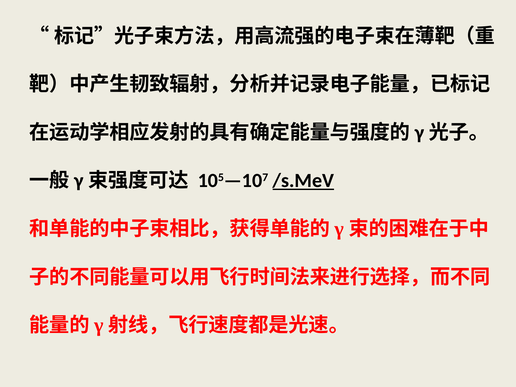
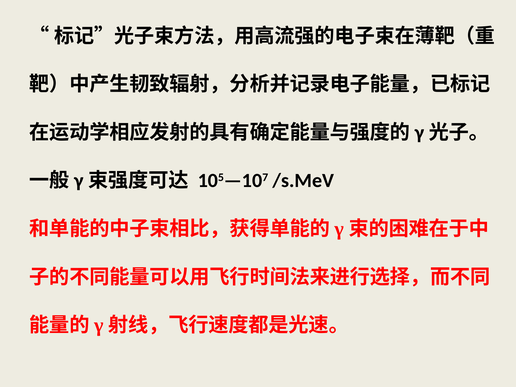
/s.MeV underline: present -> none (303, 181)
